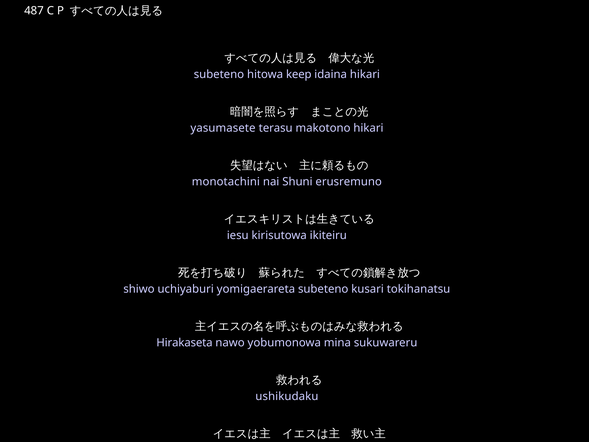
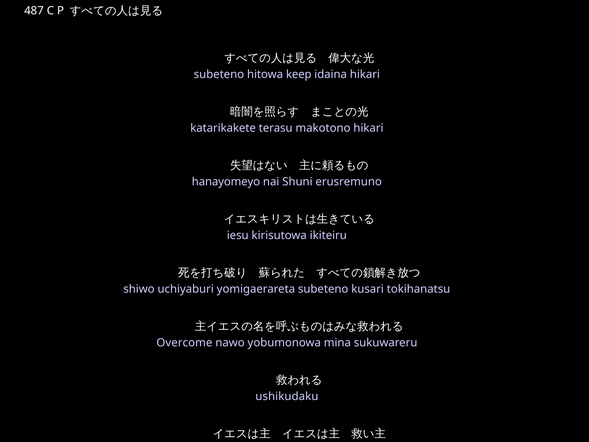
yasumasete: yasumasete -> katarikakete (223, 128)
monotachini: monotachini -> hanayomeyo (226, 182)
Hirakaseta: Hirakaseta -> Overcome (184, 343)
